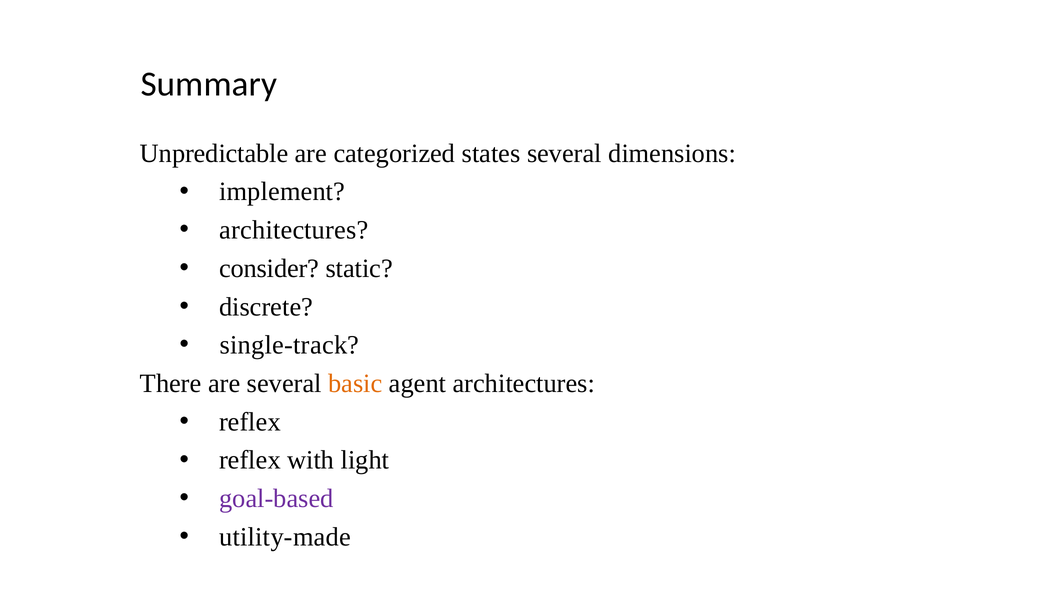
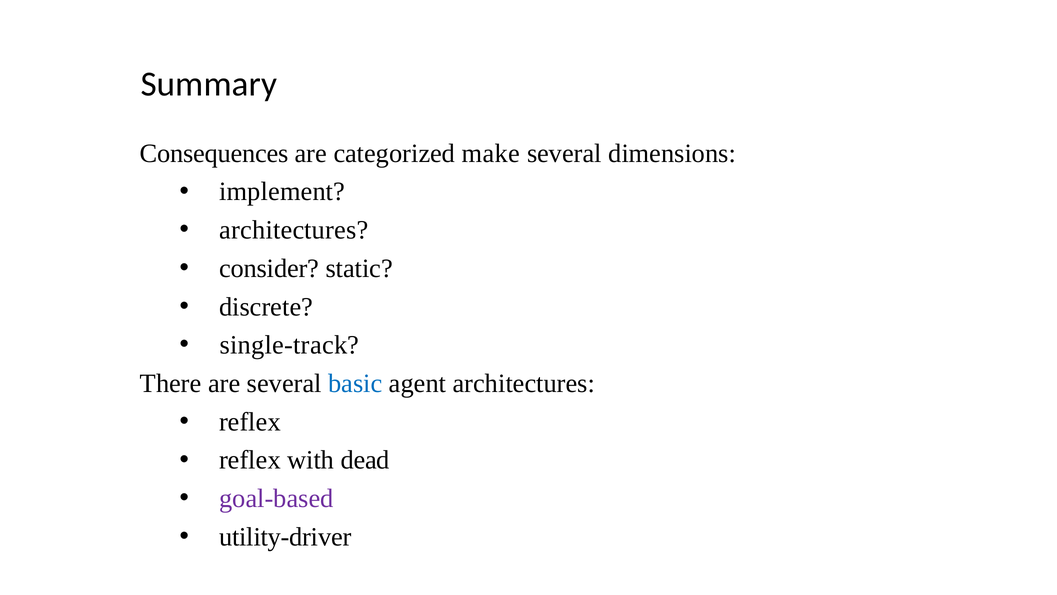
Unpredictable: Unpredictable -> Consequences (214, 153)
states: states -> make (491, 153)
basic colour: orange -> blue (355, 383)
light: light -> dead (365, 460)
utility-made: utility-made -> utility-driver (285, 537)
